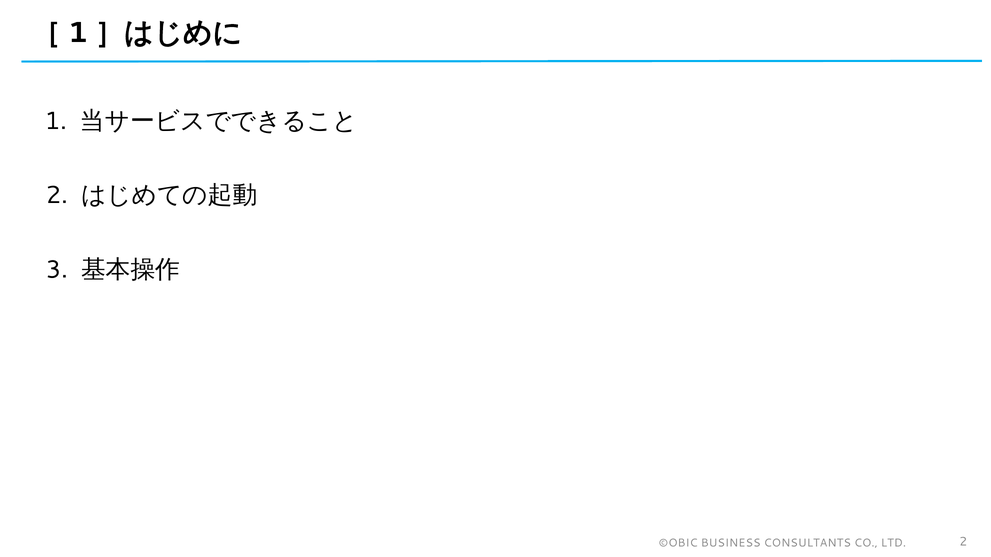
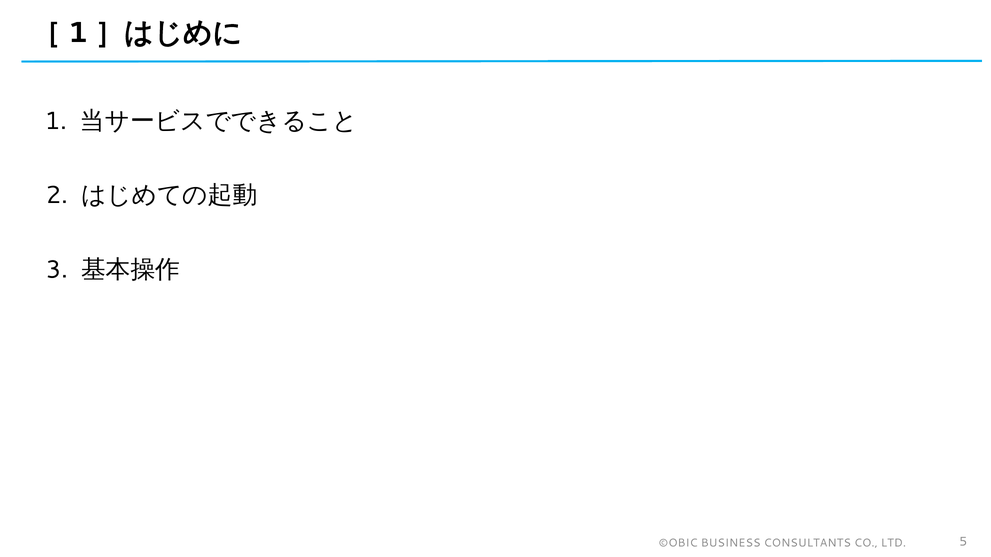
LTD 2: 2 -> 5 (963, 542)
